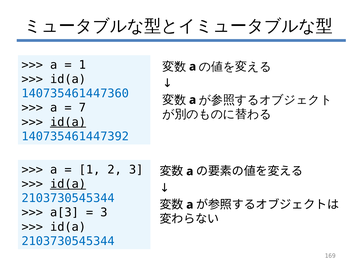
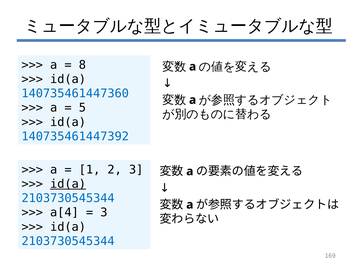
1: 1 -> 8 (82, 65)
7: 7 -> 5 (82, 108)
id(a underline: present -> none (68, 122)
a[3: a[3 -> a[4 (64, 212)
